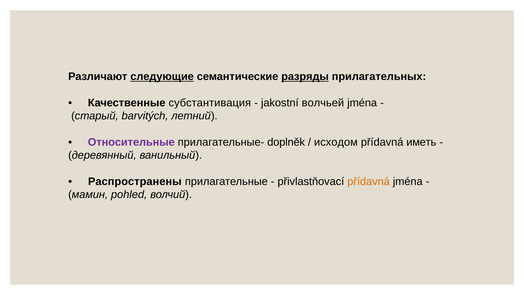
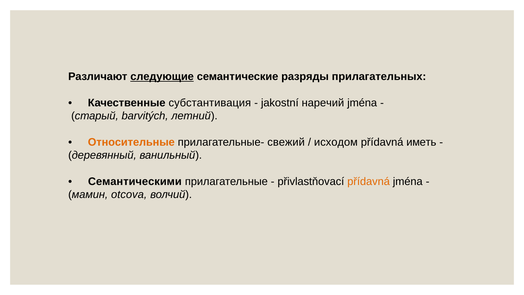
разряды underline: present -> none (305, 77)
волчьей: волчьей -> наречий (323, 103)
Относительные colour: purple -> orange (131, 142)
doplněk: doplněk -> свежий (286, 142)
Распространены: Распространены -> Семантическими (135, 181)
pohled: pohled -> otcova (129, 195)
